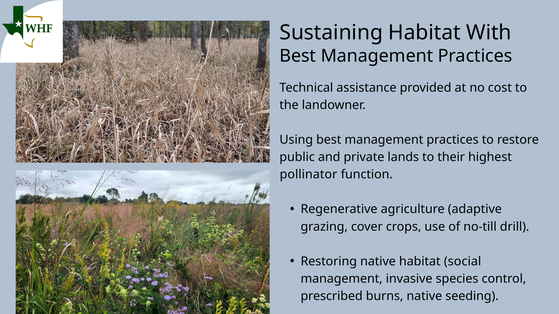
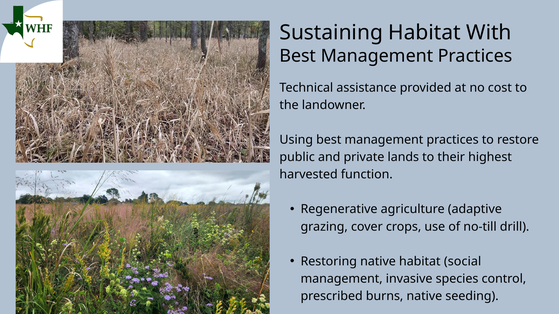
pollinator: pollinator -> harvested (309, 175)
